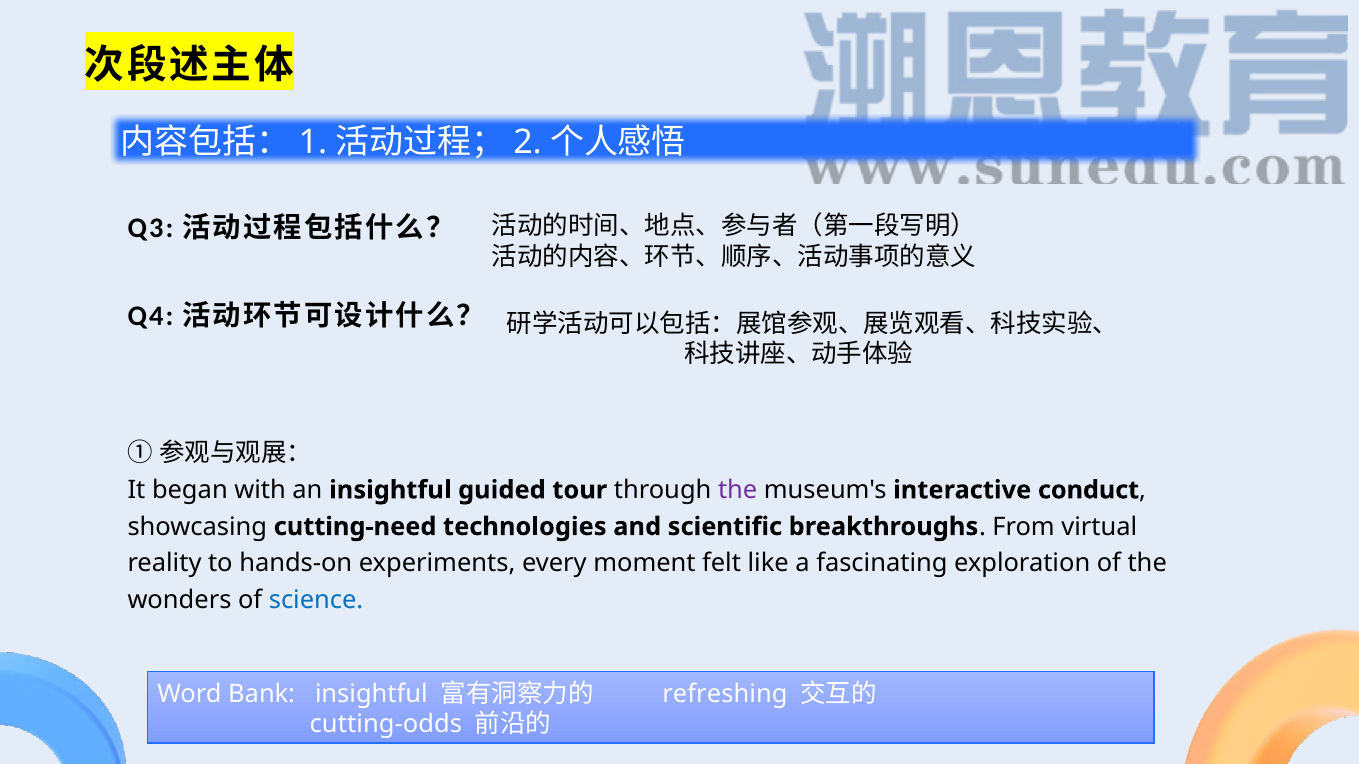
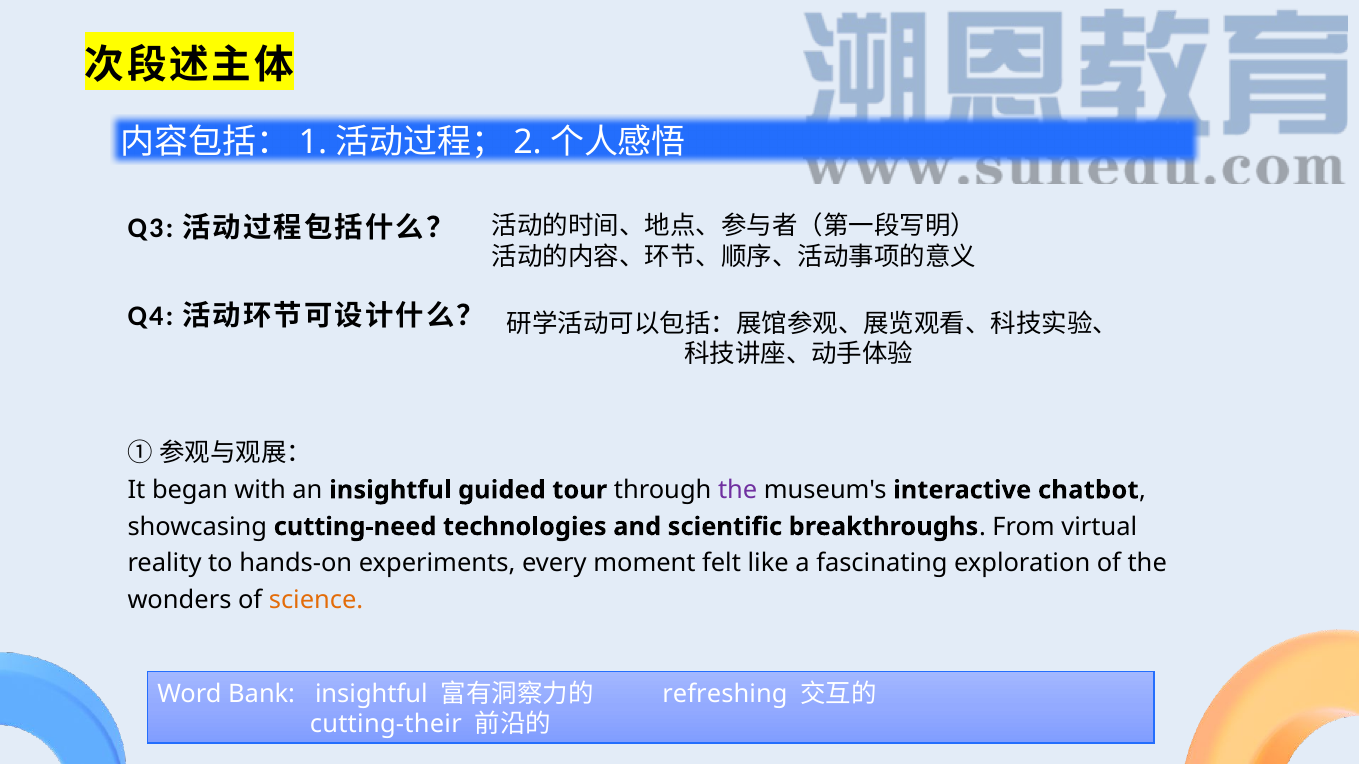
conduct: conduct -> chatbot (1088, 490)
science colour: blue -> orange (316, 600)
cutting-odds: cutting-odds -> cutting-their (386, 725)
